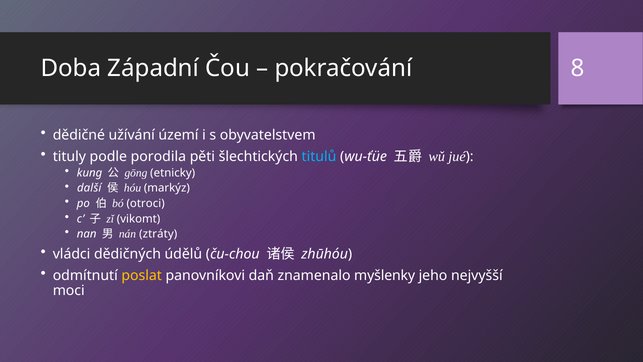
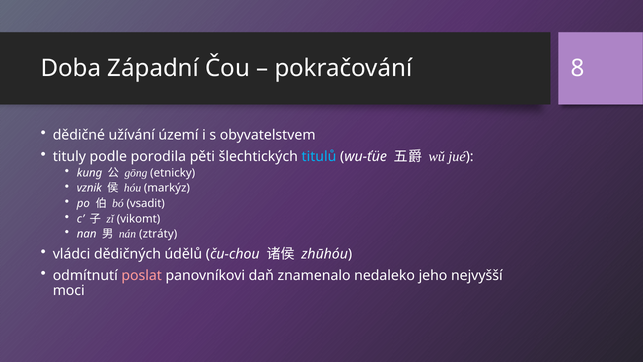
další: další -> vznik (89, 188)
otroci: otroci -> vsadit (146, 203)
poslat colour: yellow -> pink (142, 275)
myšlenky: myšlenky -> nedaleko (385, 275)
